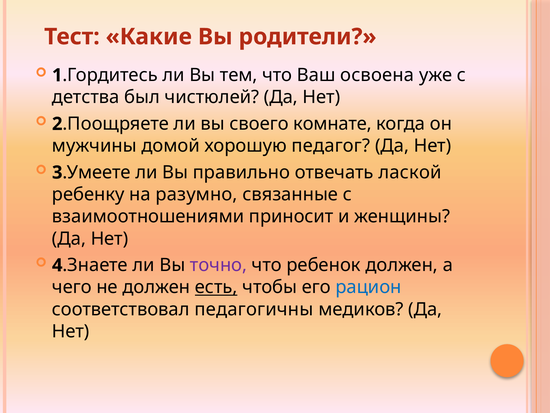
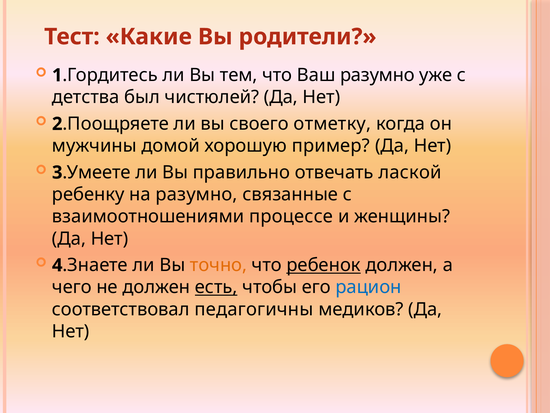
Ваш освоена: освоена -> разумно (377, 75)
комнате: комнате -> отметку (332, 124)
педагог: педагог -> пример (331, 146)
приносит: приносит -> процессе (291, 216)
точно colour: purple -> orange (218, 265)
ребенок underline: none -> present (324, 265)
